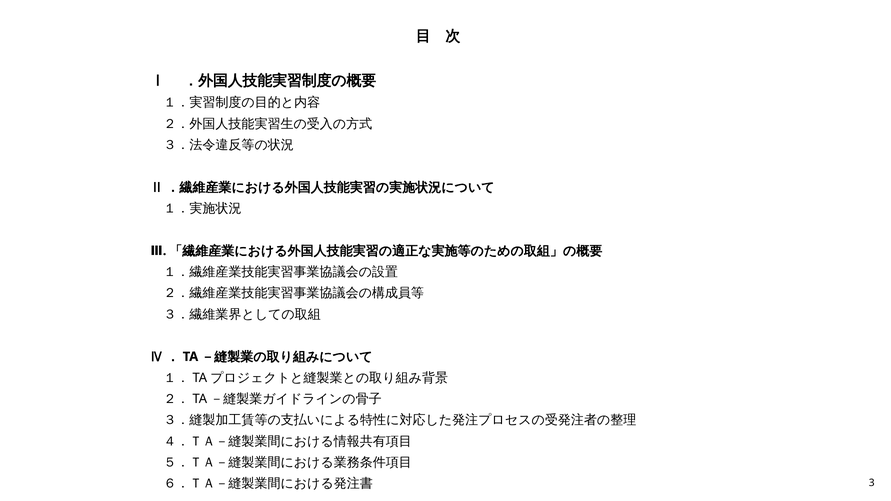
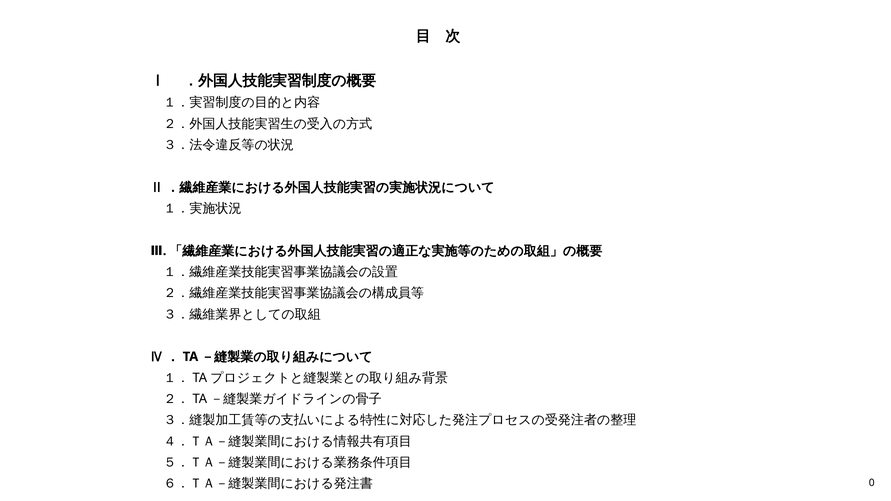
3: 3 -> 0 (872, 483)
